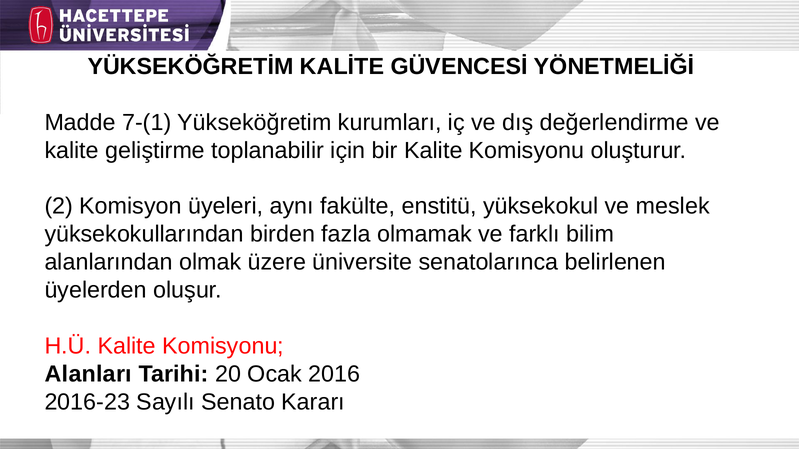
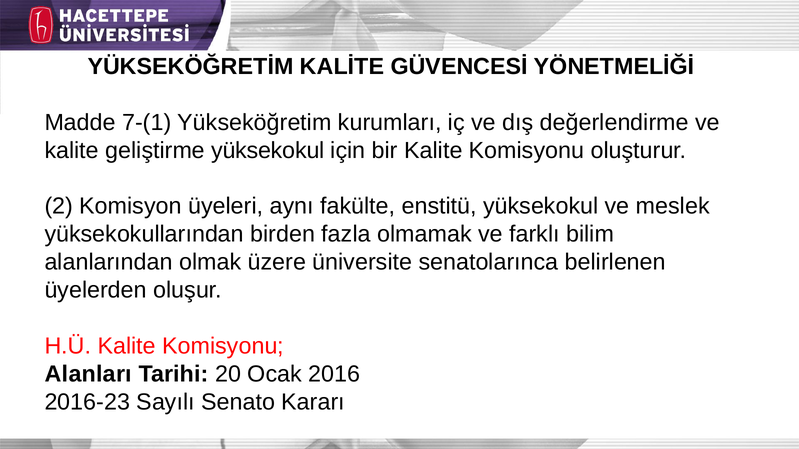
geliştirme toplanabilir: toplanabilir -> yüksekokul (268, 151)
